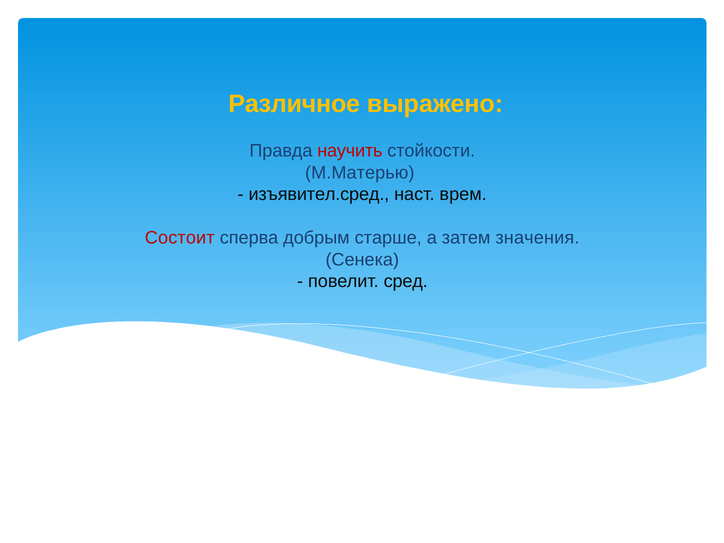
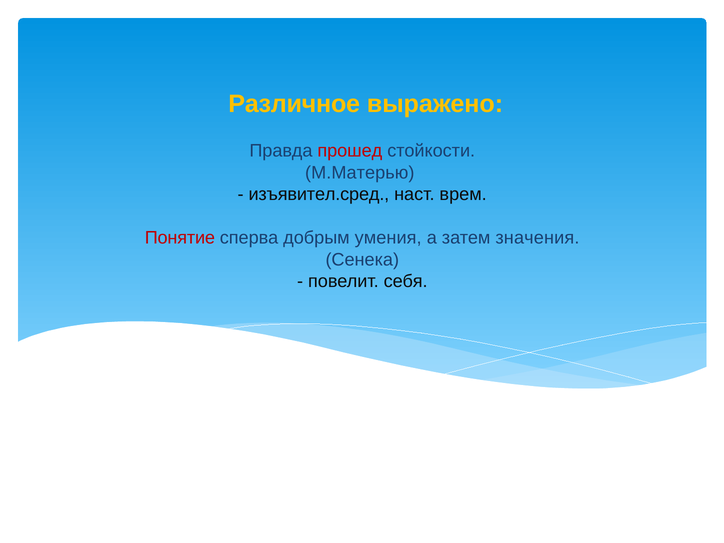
научить: научить -> прошед (350, 151)
Состоит: Состоит -> Понятие (180, 238)
старше: старше -> умения (388, 238)
сред: сред -> себя (406, 281)
